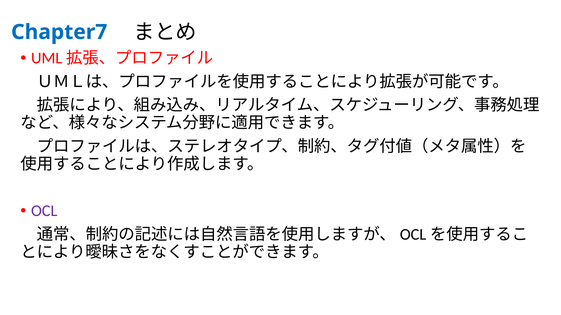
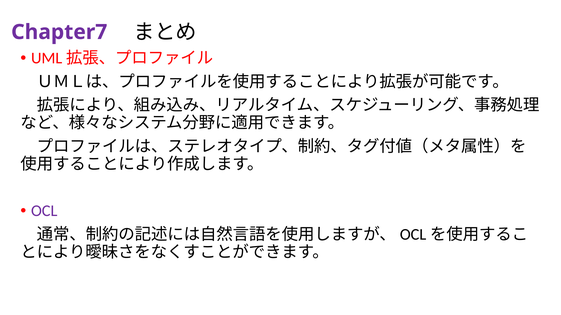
Chapter7 colour: blue -> purple (59, 32)
